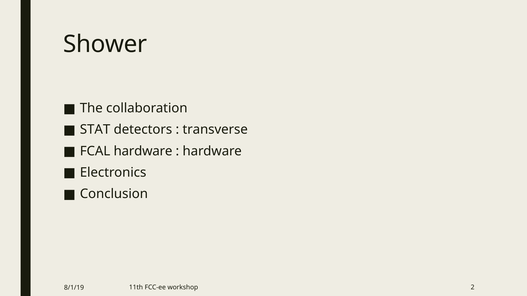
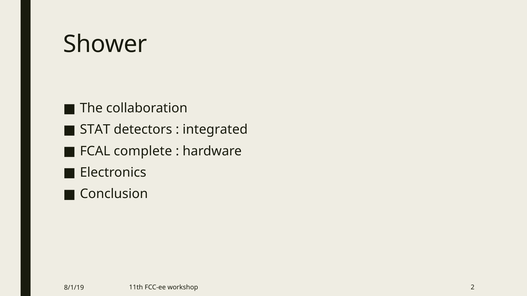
transverse: transverse -> integrated (215, 130)
FCAL hardware: hardware -> complete (143, 151)
